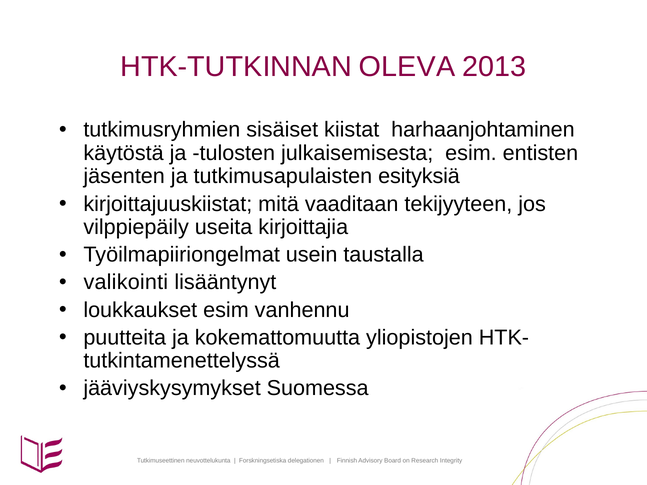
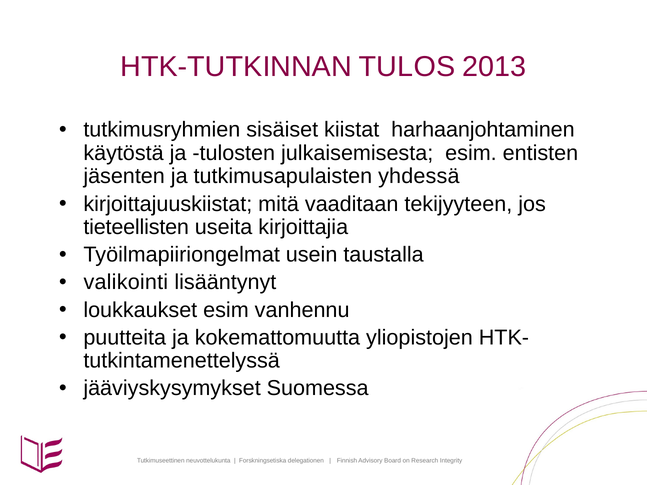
OLEVA: OLEVA -> TULOS (407, 67)
esityksiä: esityksiä -> yhdessä (419, 176)
vilppiepäily: vilppiepäily -> tieteellisten (136, 227)
